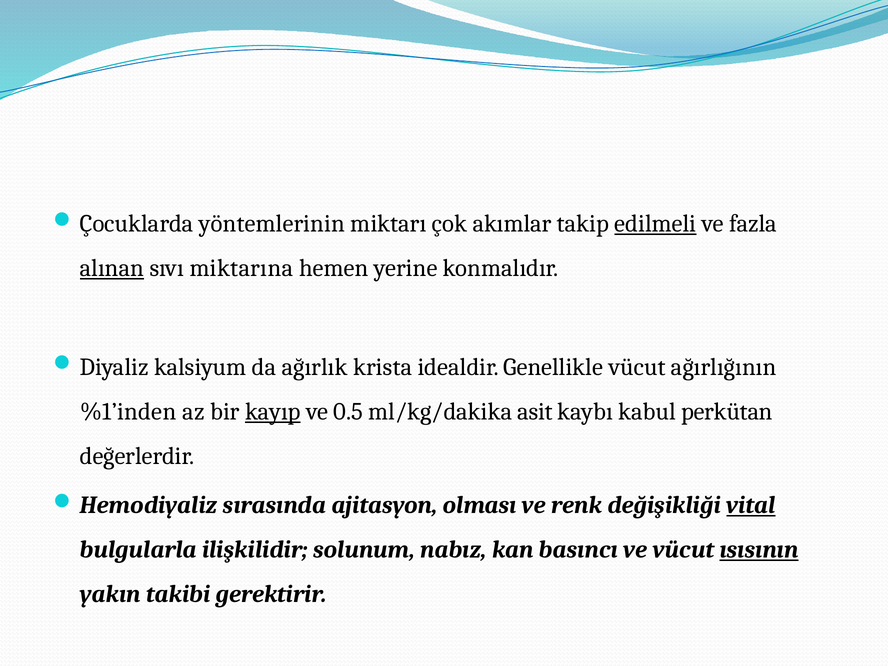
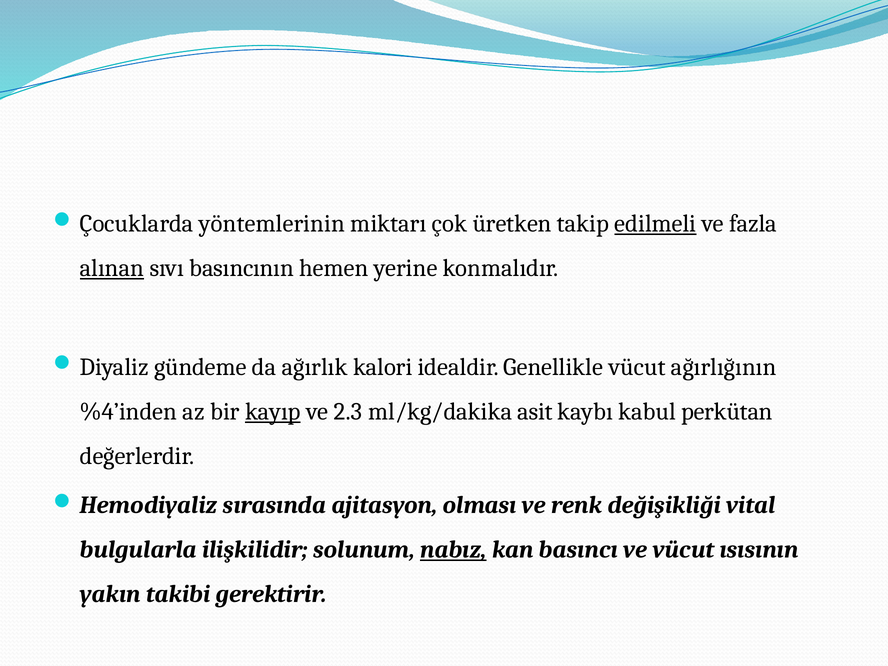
akımlar: akımlar -> üretken (512, 224)
miktarına: miktarına -> basıncının (242, 268)
kalsiyum: kalsiyum -> gündeme (200, 367)
krista: krista -> kalori (383, 367)
%1’inden: %1’inden -> %4’inden (128, 411)
0.5: 0.5 -> 2.3 (348, 411)
vital underline: present -> none (751, 505)
nabız underline: none -> present (453, 550)
ısısının underline: present -> none (759, 550)
